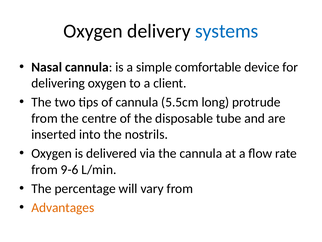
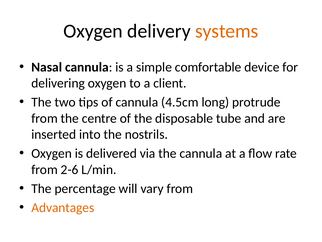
systems colour: blue -> orange (227, 31)
5.5cm: 5.5cm -> 4.5cm (180, 102)
9-6: 9-6 -> 2-6 (70, 169)
